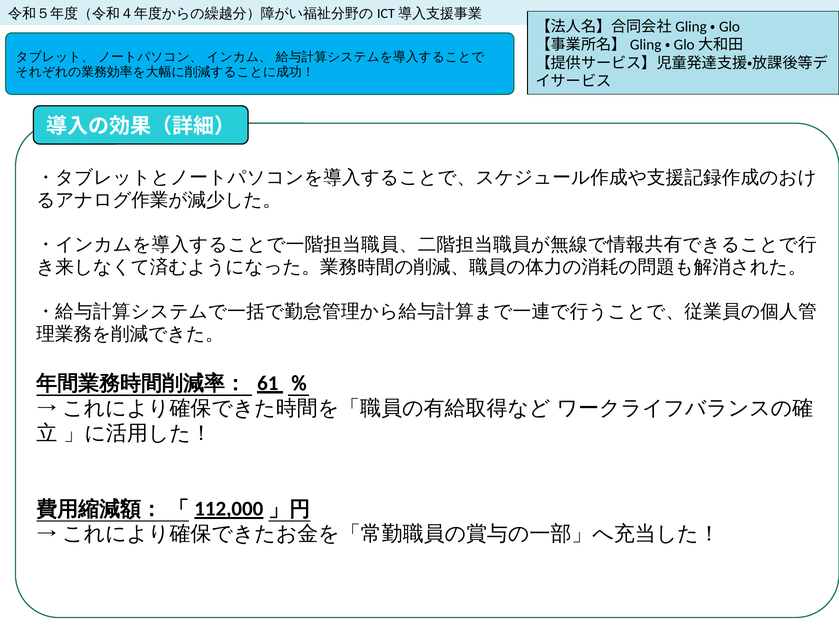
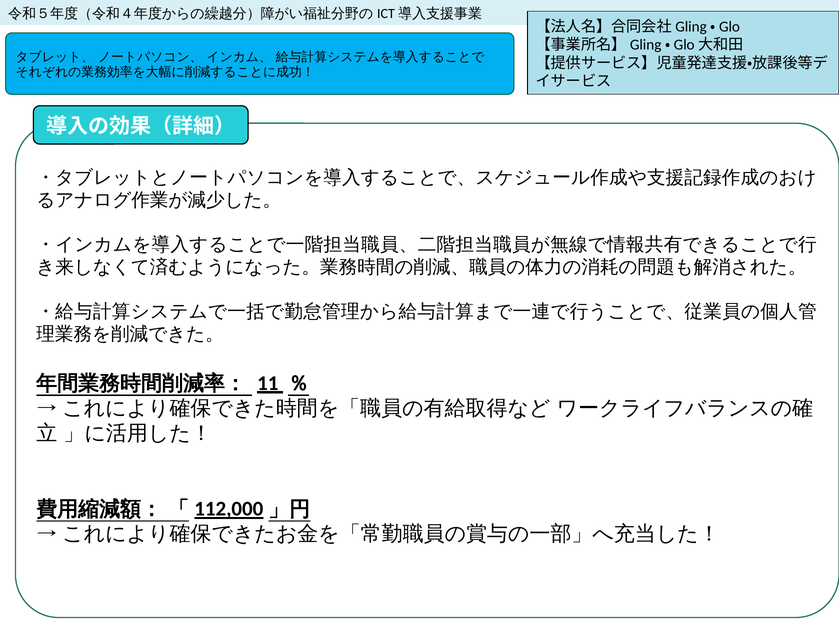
61: 61 -> 11 (268, 383)
